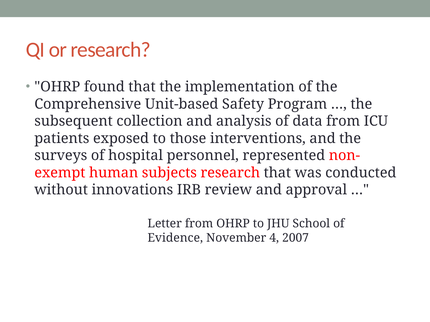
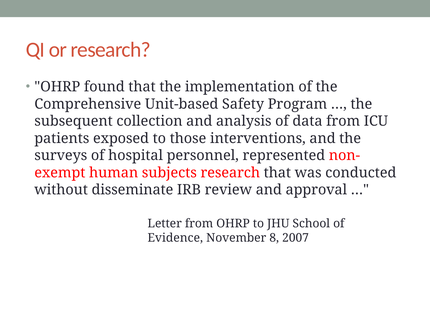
innovations: innovations -> disseminate (132, 190)
4: 4 -> 8 (274, 238)
